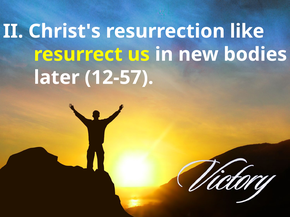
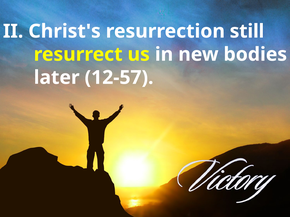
like: like -> still (247, 31)
